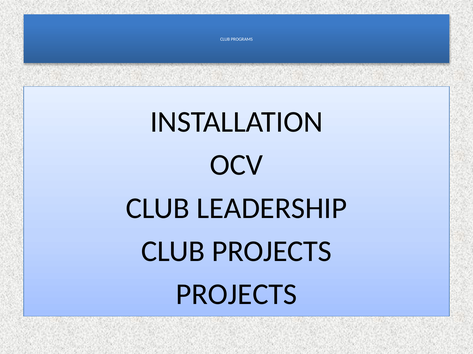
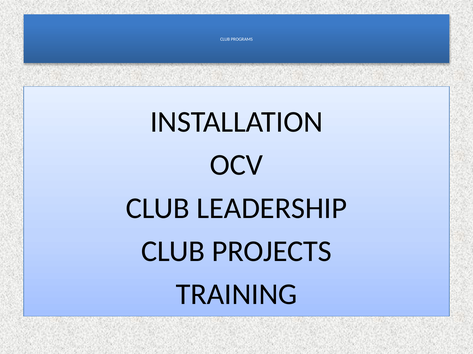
PROJECTS: PROJECTS -> TRAINING (236, 295)
